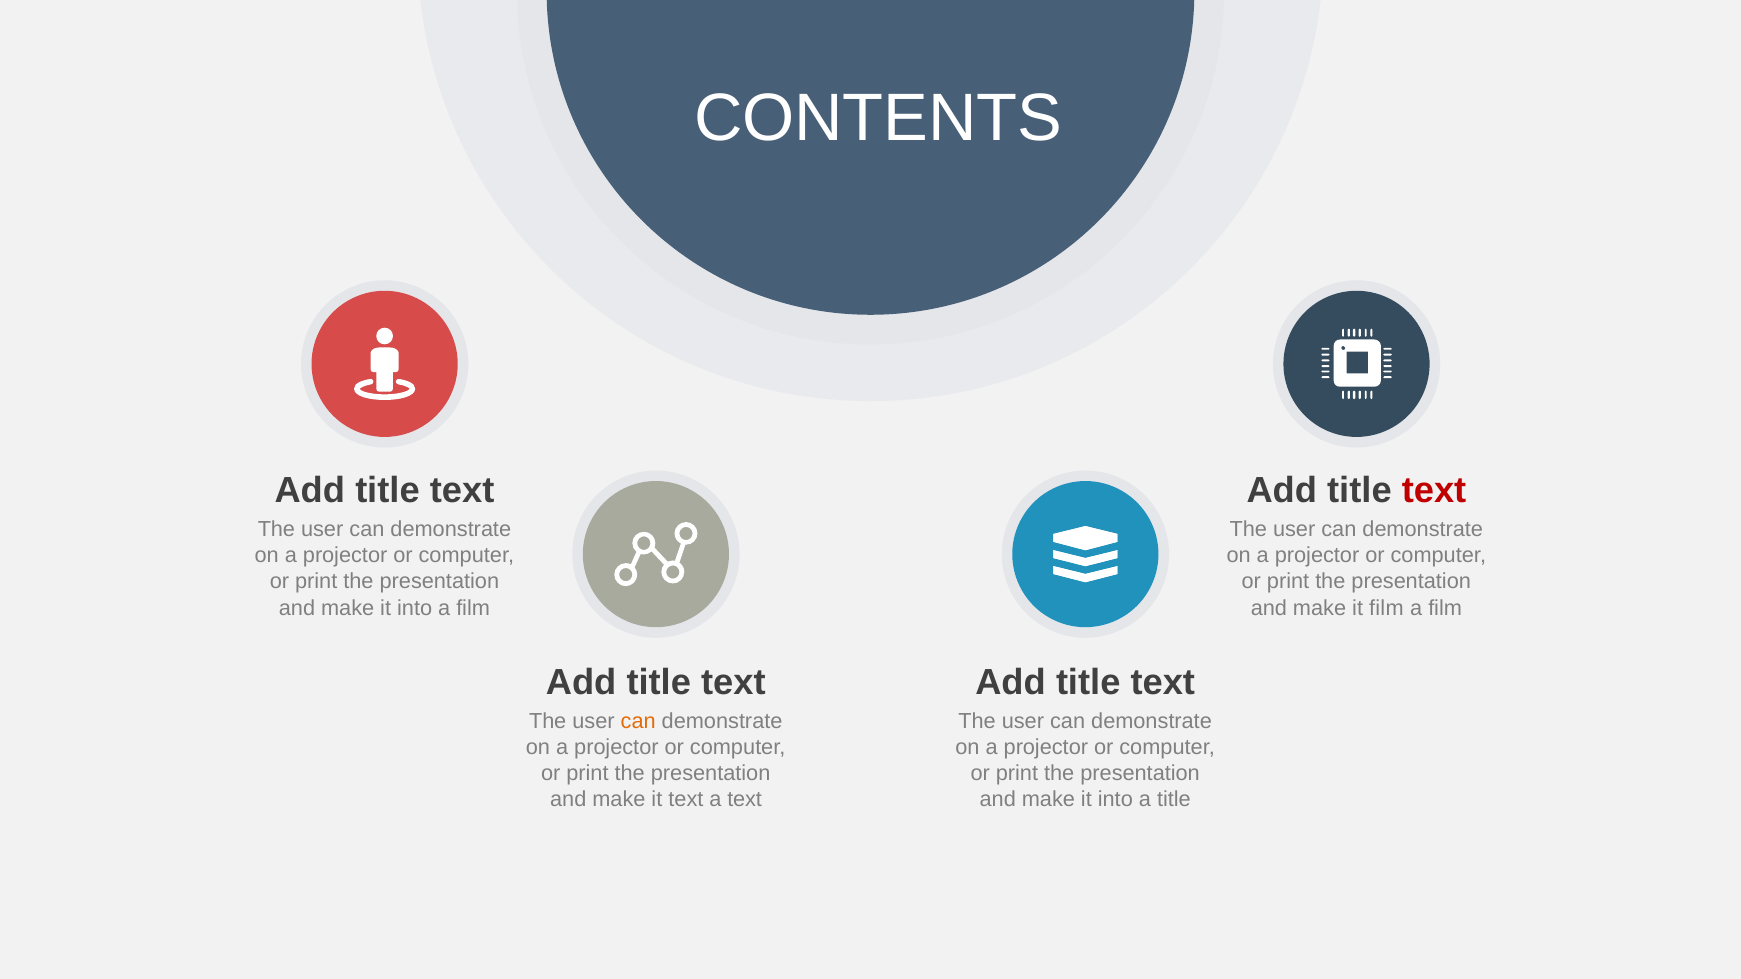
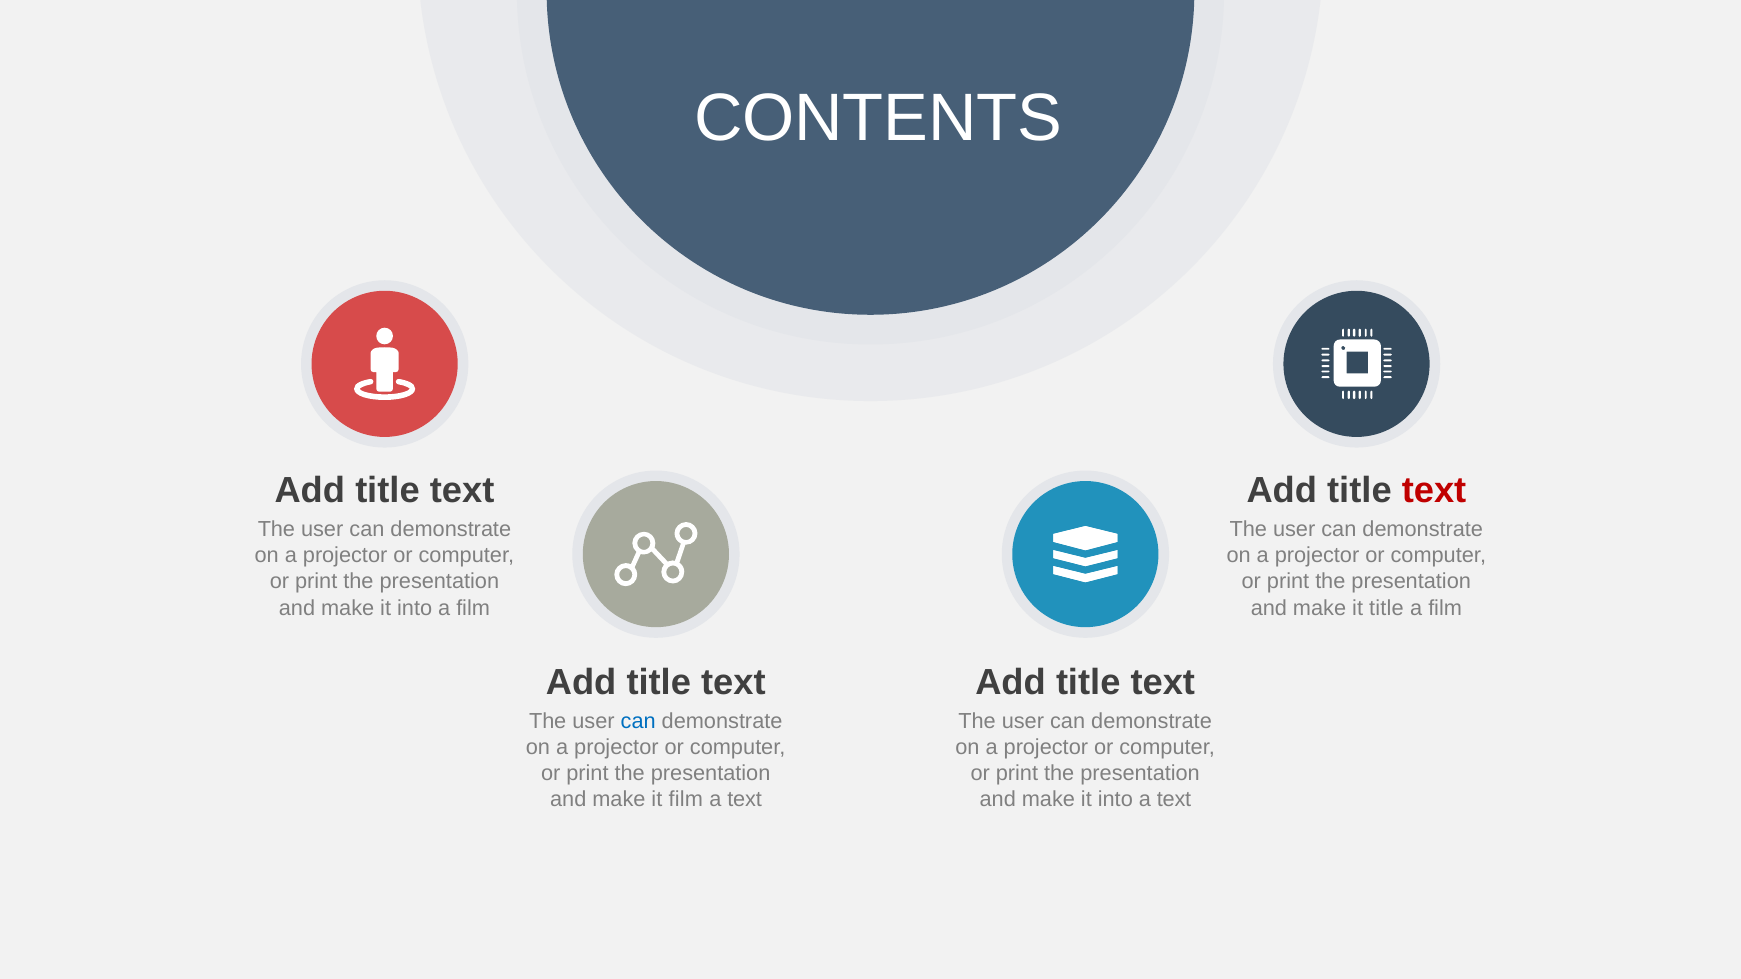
it film: film -> title (1386, 608)
can colour: orange -> blue (638, 722)
it text: text -> film (686, 800)
into a title: title -> text (1174, 800)
